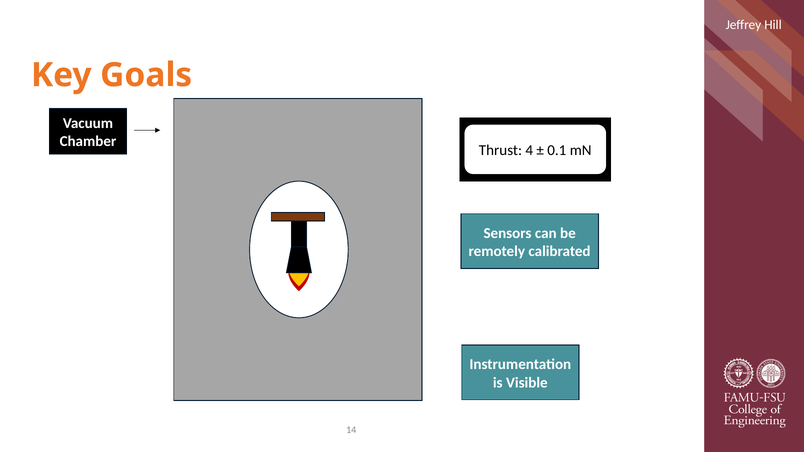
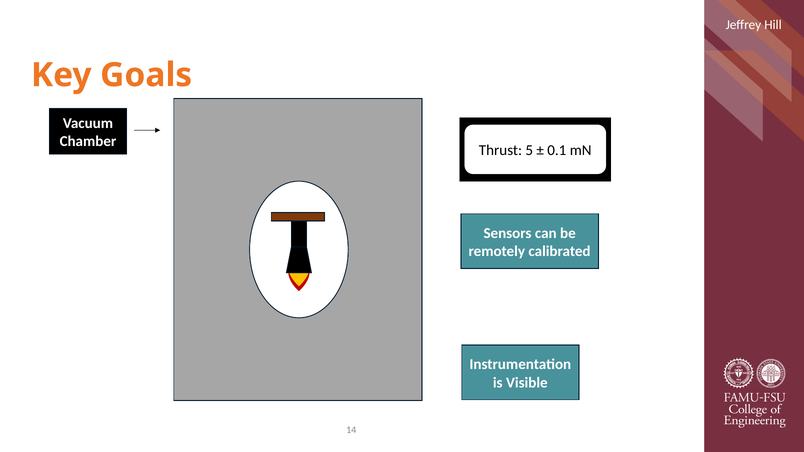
4: 4 -> 5 (529, 150)
